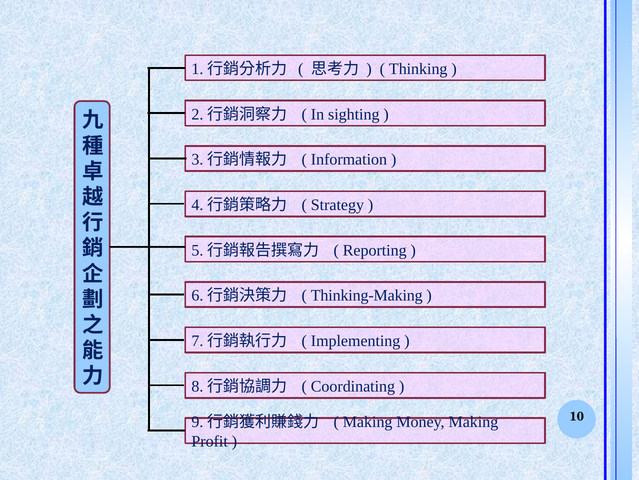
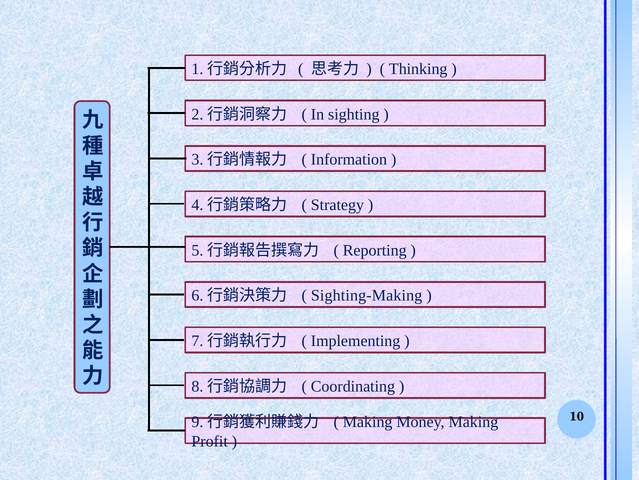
Thinking-Making: Thinking-Making -> Sighting-Making (367, 295)
